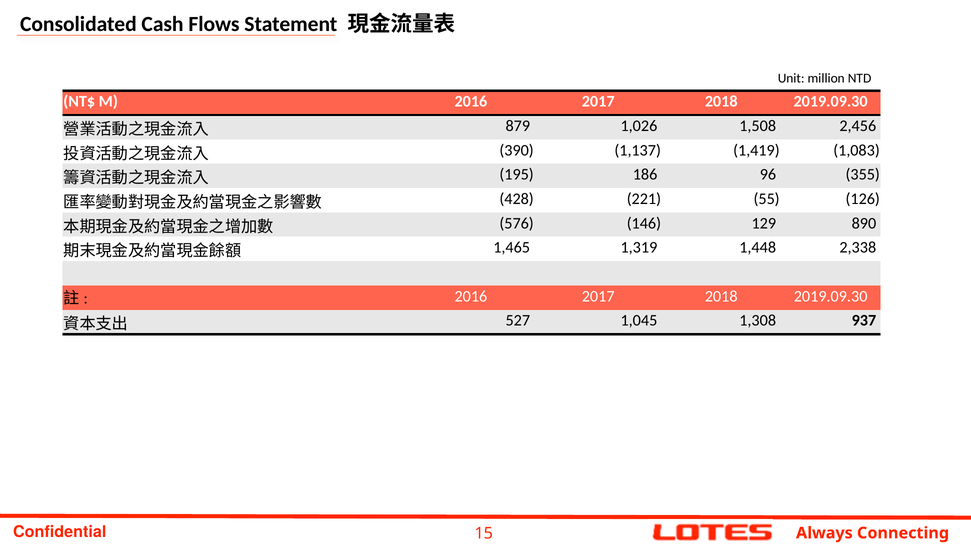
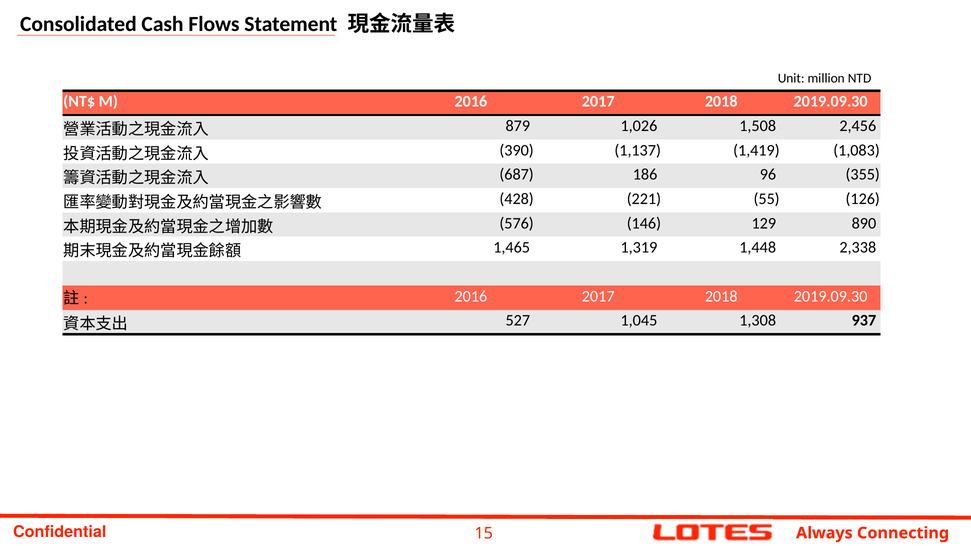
195: 195 -> 687 (517, 175)
